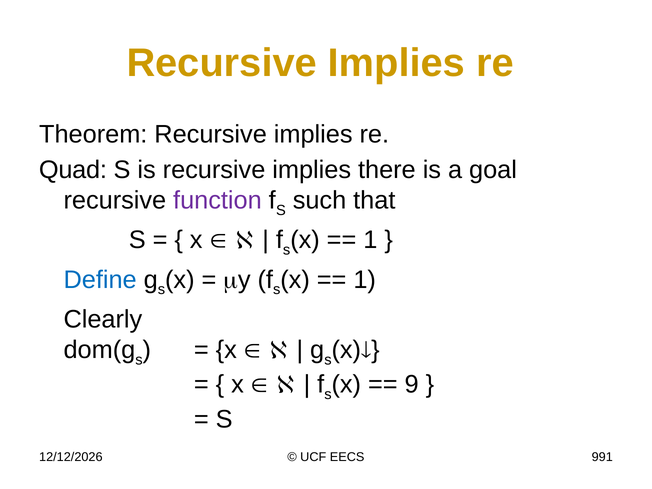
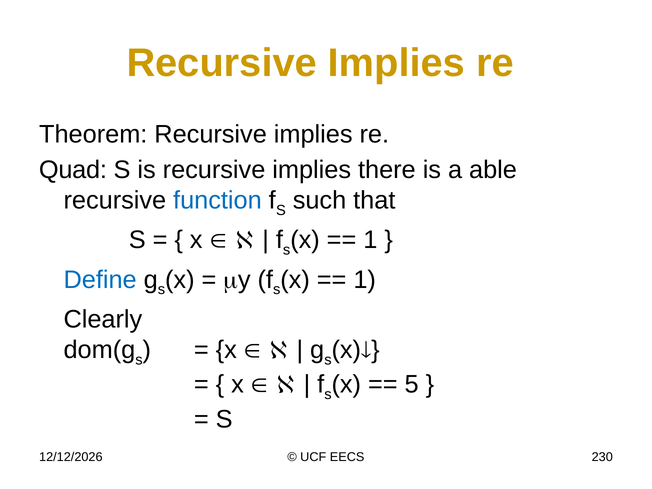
goal: goal -> able (493, 170)
function colour: purple -> blue (217, 200)
9: 9 -> 5 (412, 385)
991: 991 -> 230 (602, 457)
